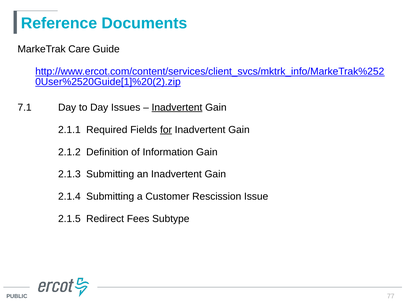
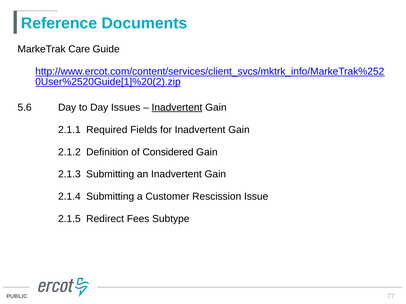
7.1: 7.1 -> 5.6 (25, 108)
for underline: present -> none (166, 130)
Information: Information -> Considered (168, 152)
